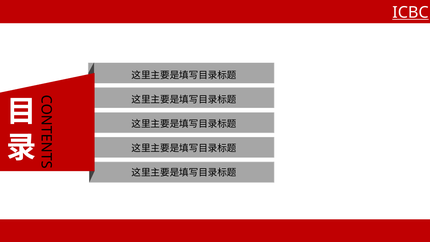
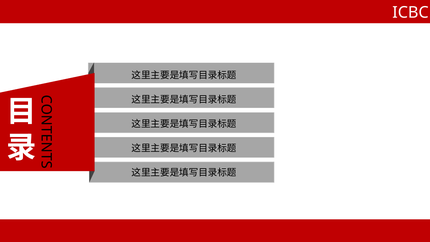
ICBC underline: present -> none (410, 12)
